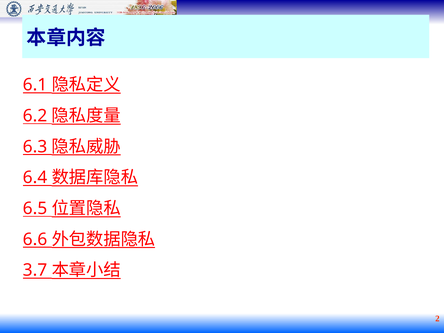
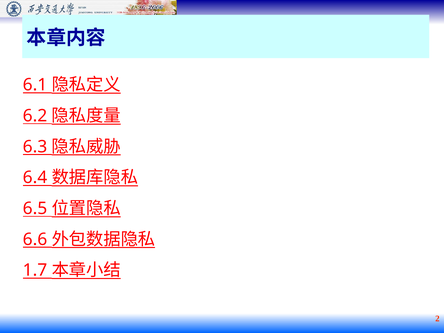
3.7: 3.7 -> 1.7 (35, 270)
